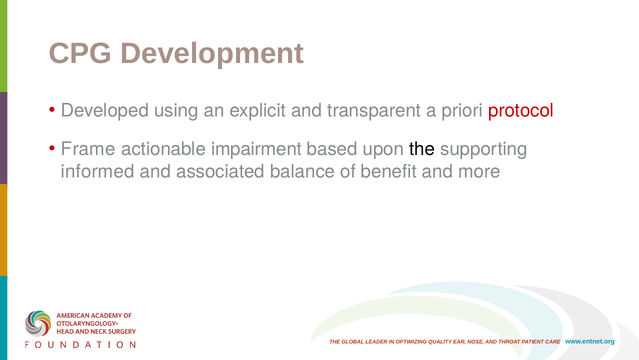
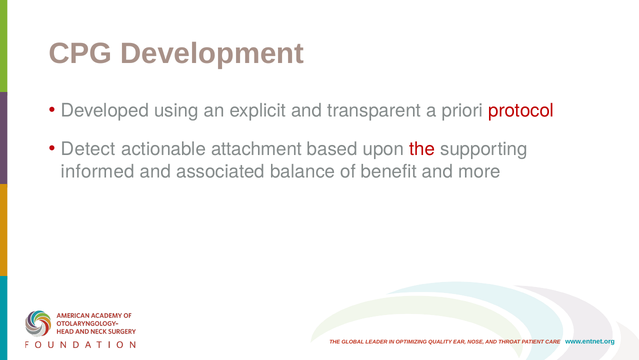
Frame: Frame -> Detect (88, 149)
impairment: impairment -> attachment (257, 149)
the colour: black -> red (422, 149)
